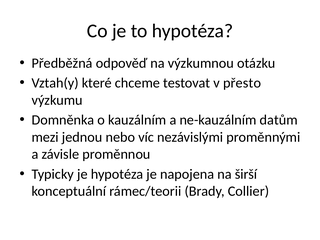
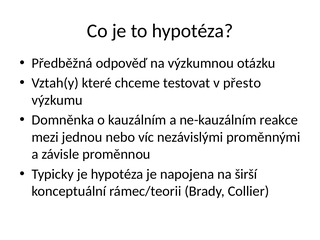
datům: datům -> reakce (279, 120)
